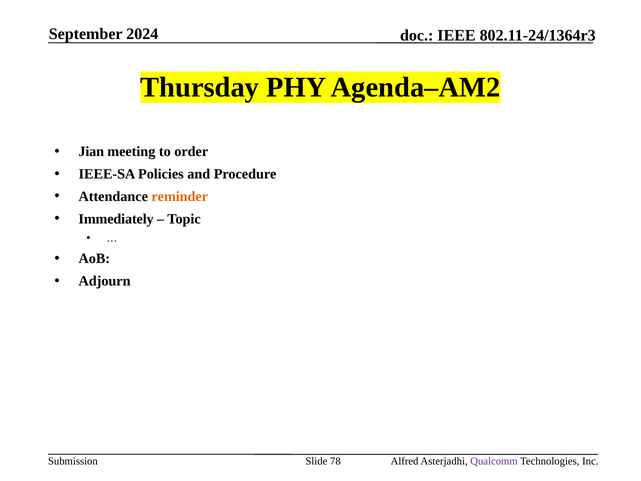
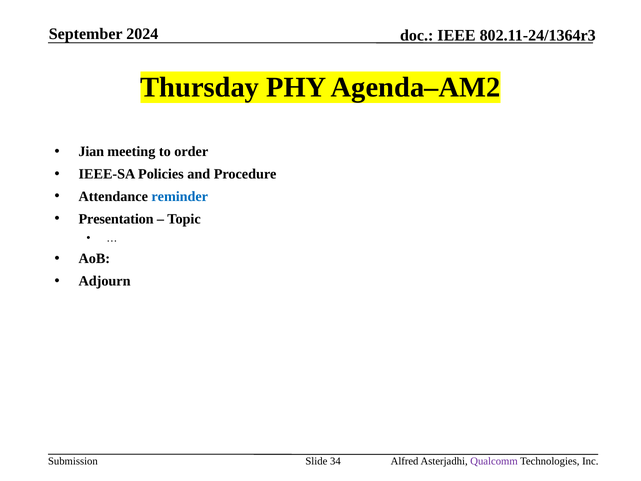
reminder colour: orange -> blue (180, 197)
Immediately: Immediately -> Presentation (116, 219)
78: 78 -> 34 (335, 461)
